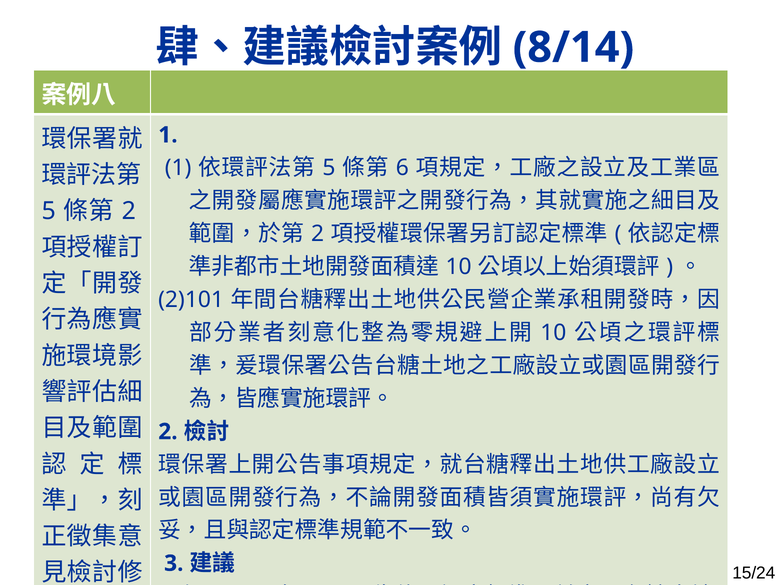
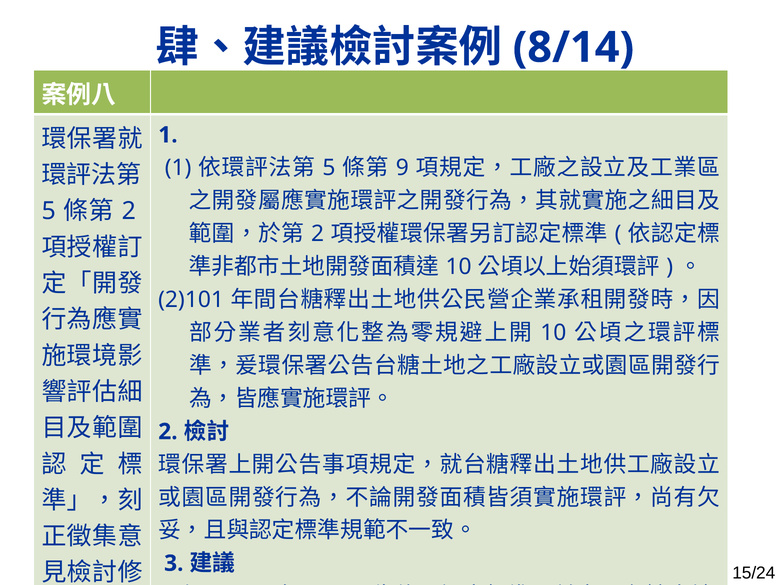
6: 6 -> 9 (402, 168)
